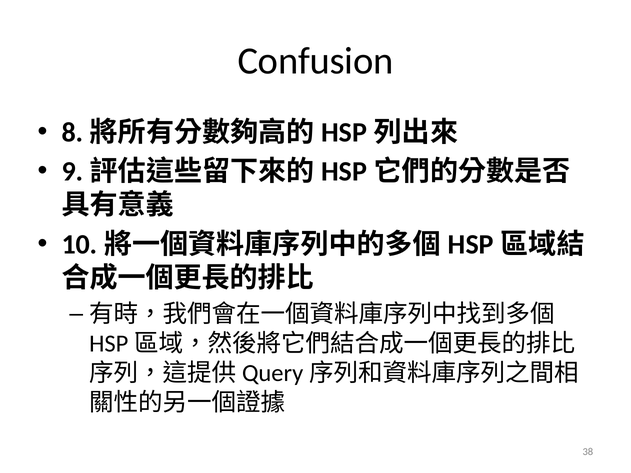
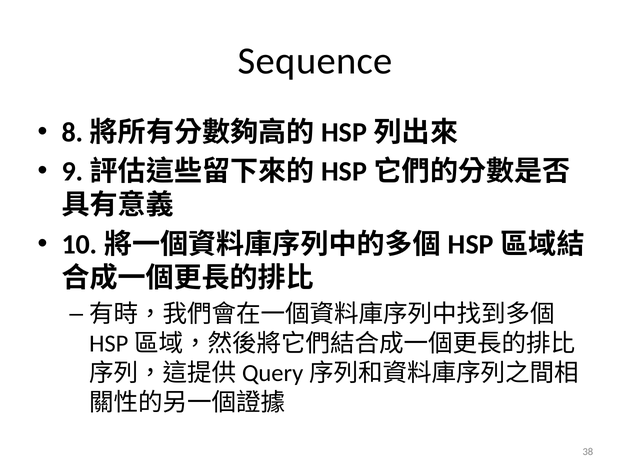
Confusion: Confusion -> Sequence (315, 61)
